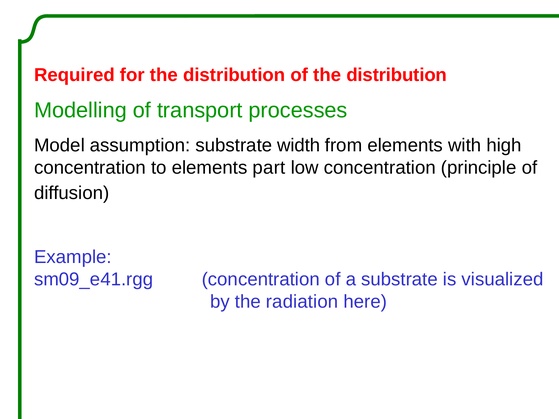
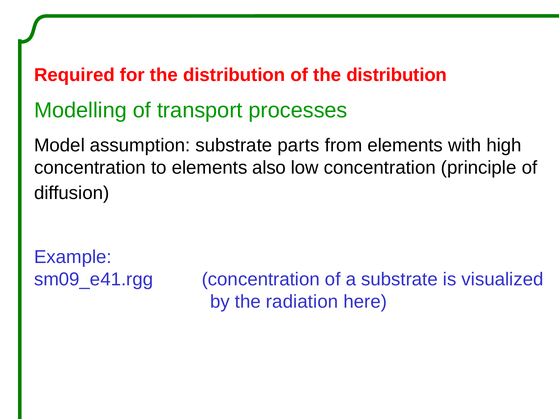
width: width -> parts (299, 145)
part: part -> also (269, 168)
